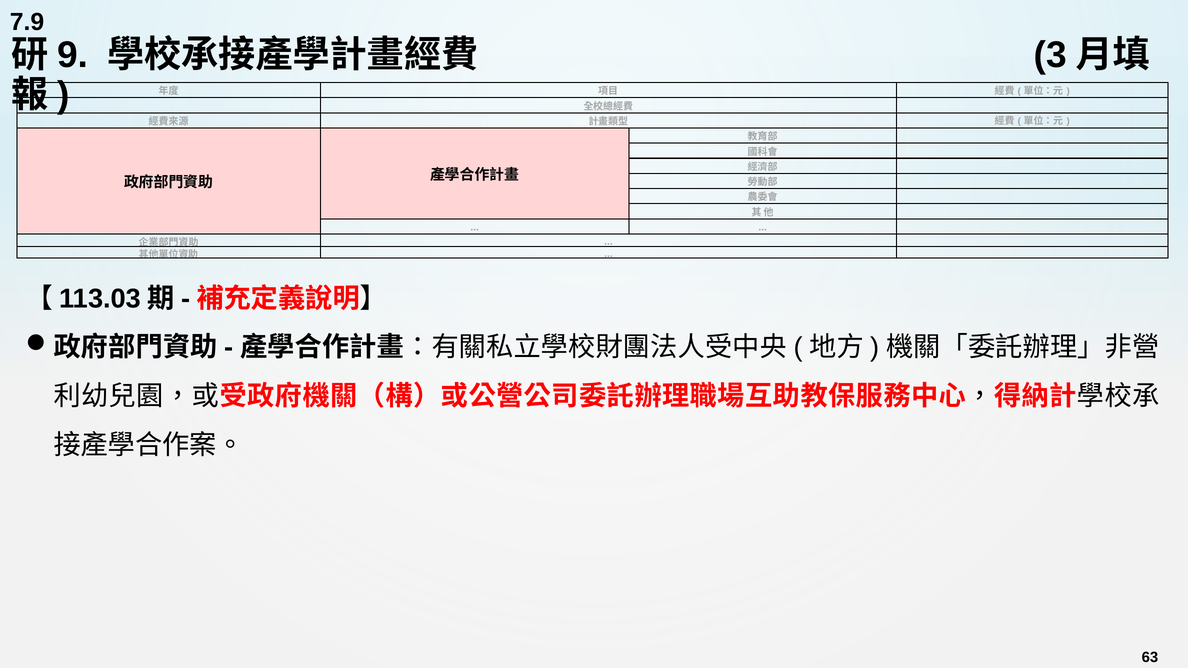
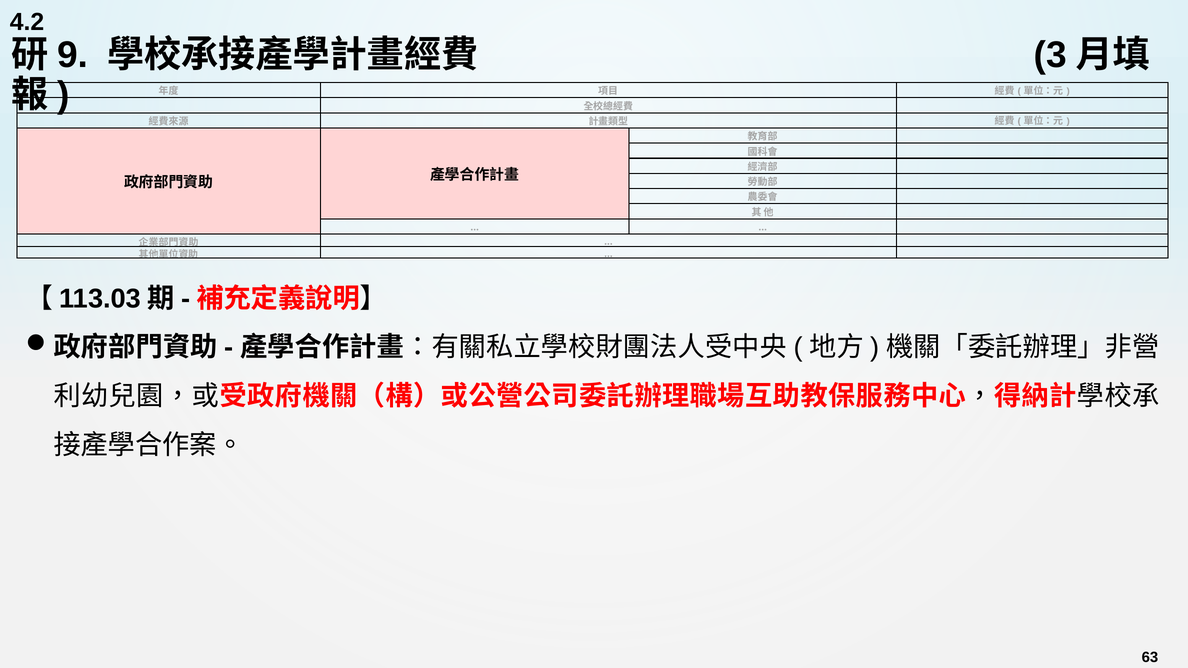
7.9: 7.9 -> 4.2 (27, 22)
